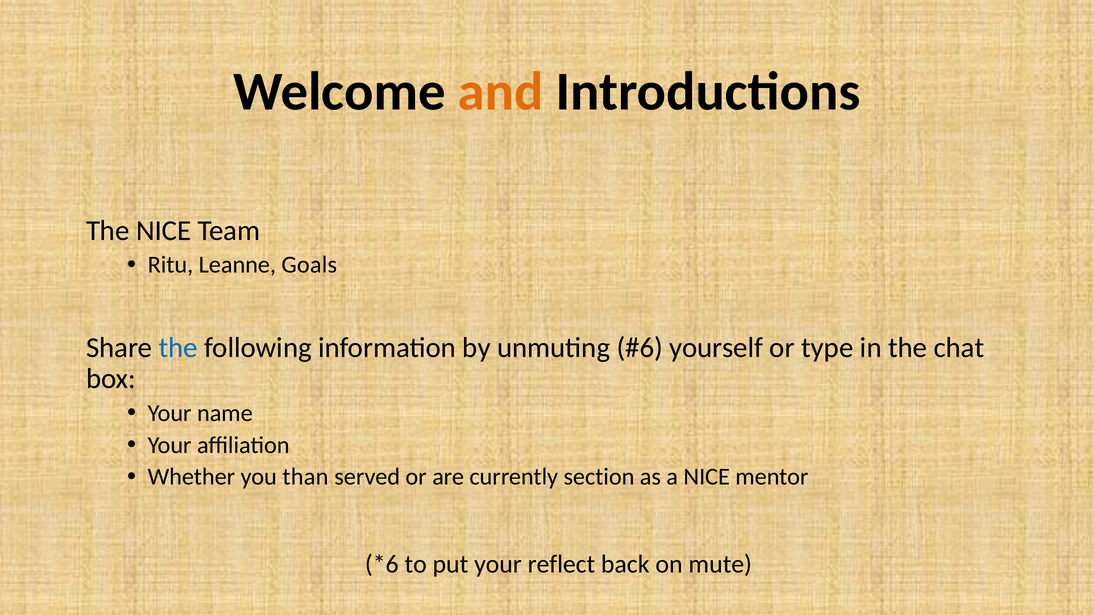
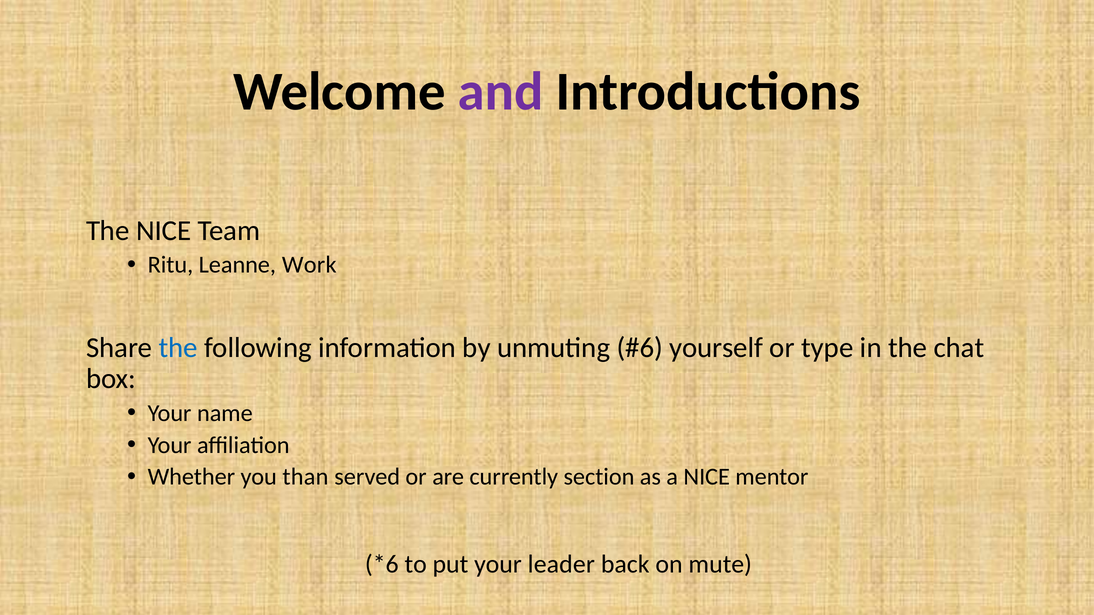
and colour: orange -> purple (501, 92)
Goals: Goals -> Work (309, 265)
reflect: reflect -> leader (561, 565)
